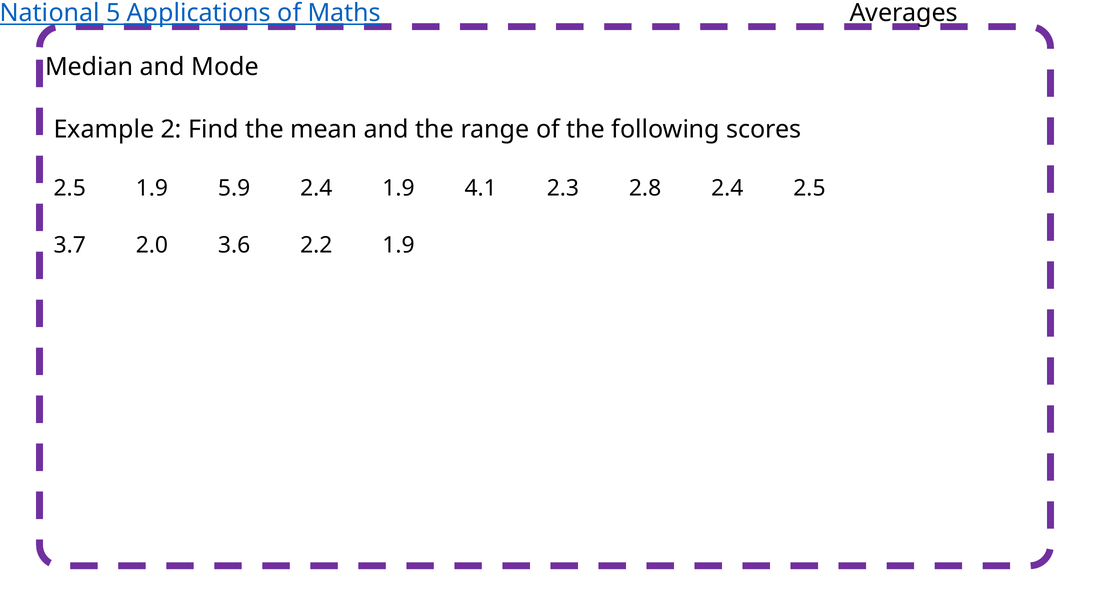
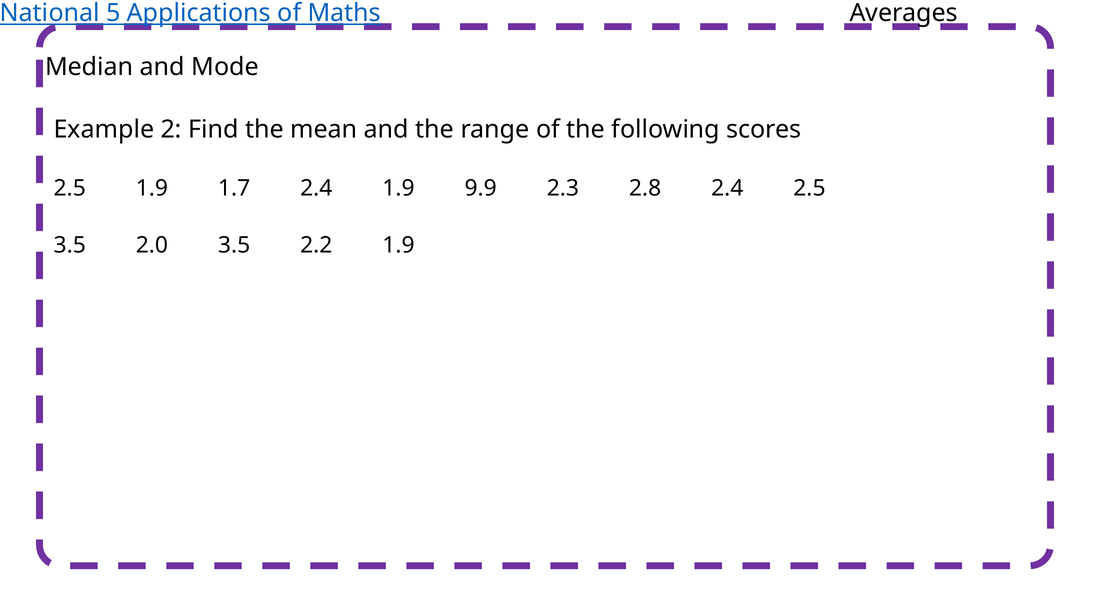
5.9: 5.9 -> 1.7 (234, 189)
4.1: 4.1 -> 9.9 (481, 189)
3.7: 3.7 -> 3.5 (70, 246)
2.0 3.6: 3.6 -> 3.5 (234, 246)
